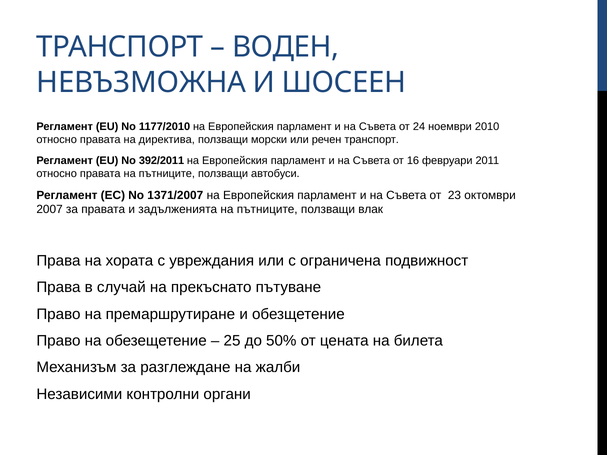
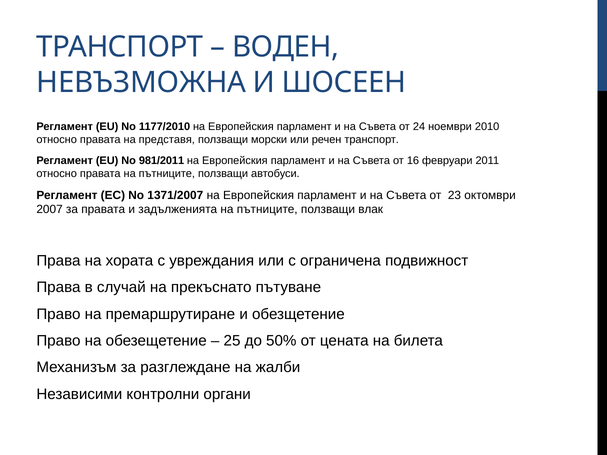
директива: директива -> представя (167, 140)
392/2011: 392/2011 -> 981/2011 (162, 161)
